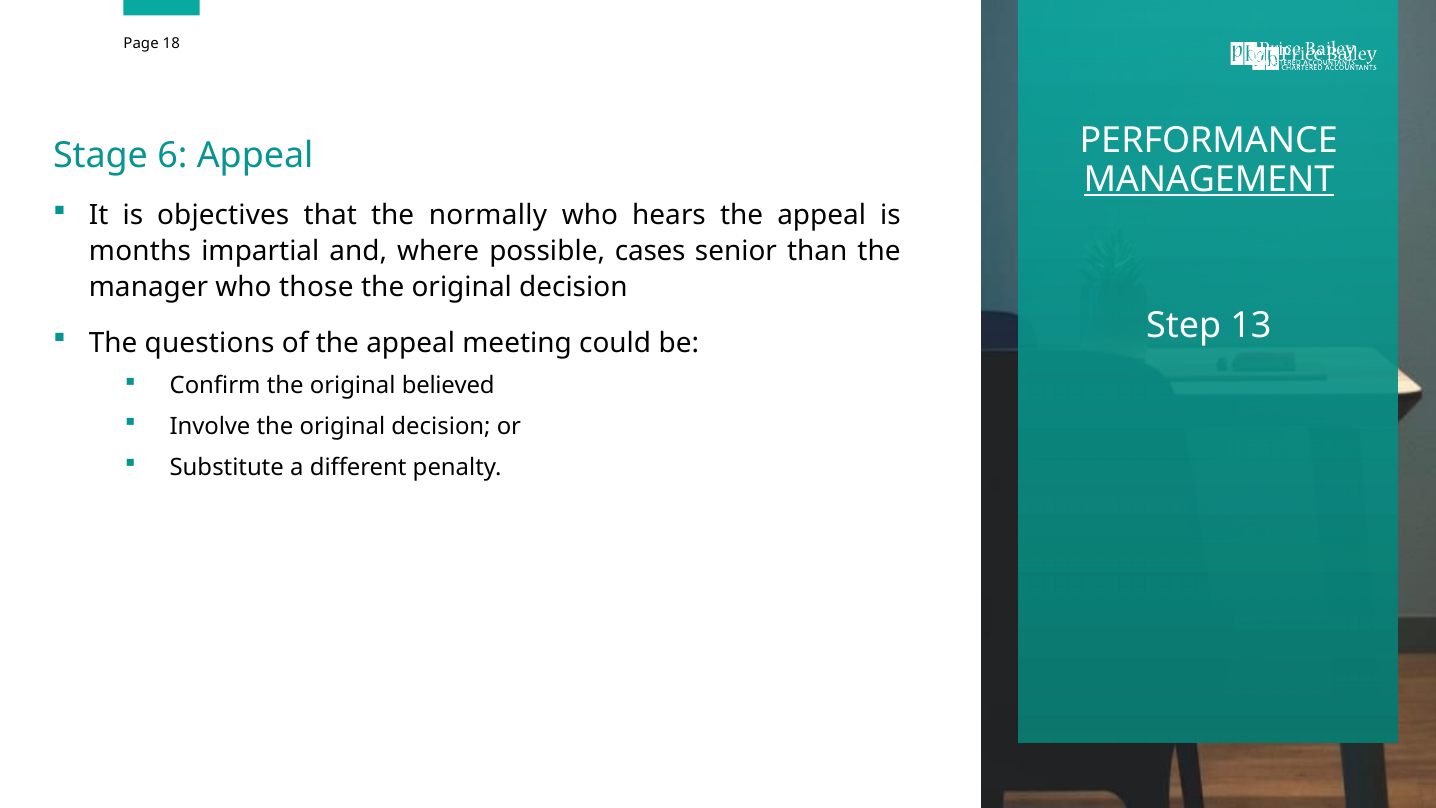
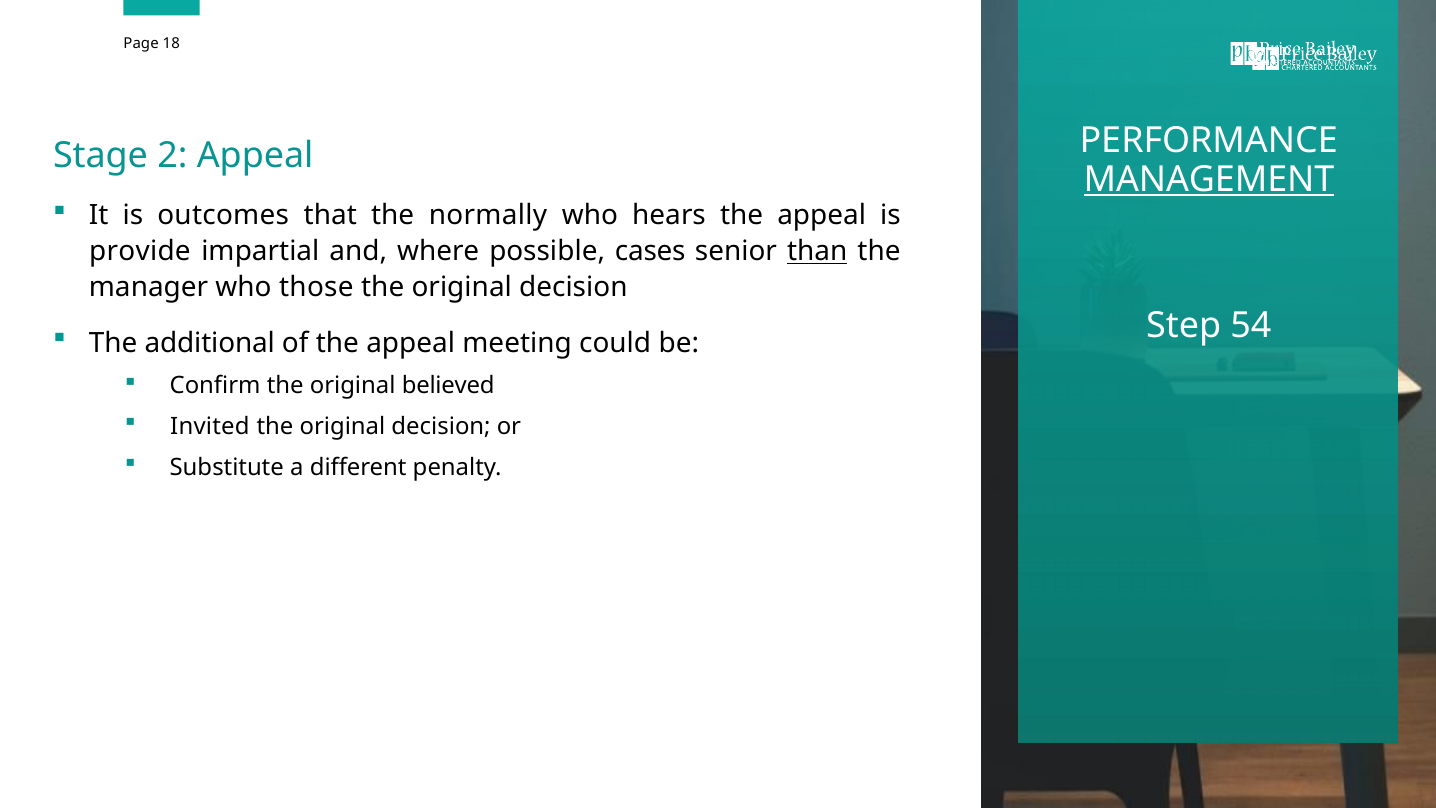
6: 6 -> 2 (172, 156)
objectives: objectives -> outcomes (223, 216)
months: months -> provide (140, 252)
than underline: none -> present (817, 252)
13: 13 -> 54 (1251, 325)
questions: questions -> additional (210, 343)
Involve: Involve -> Invited (210, 427)
